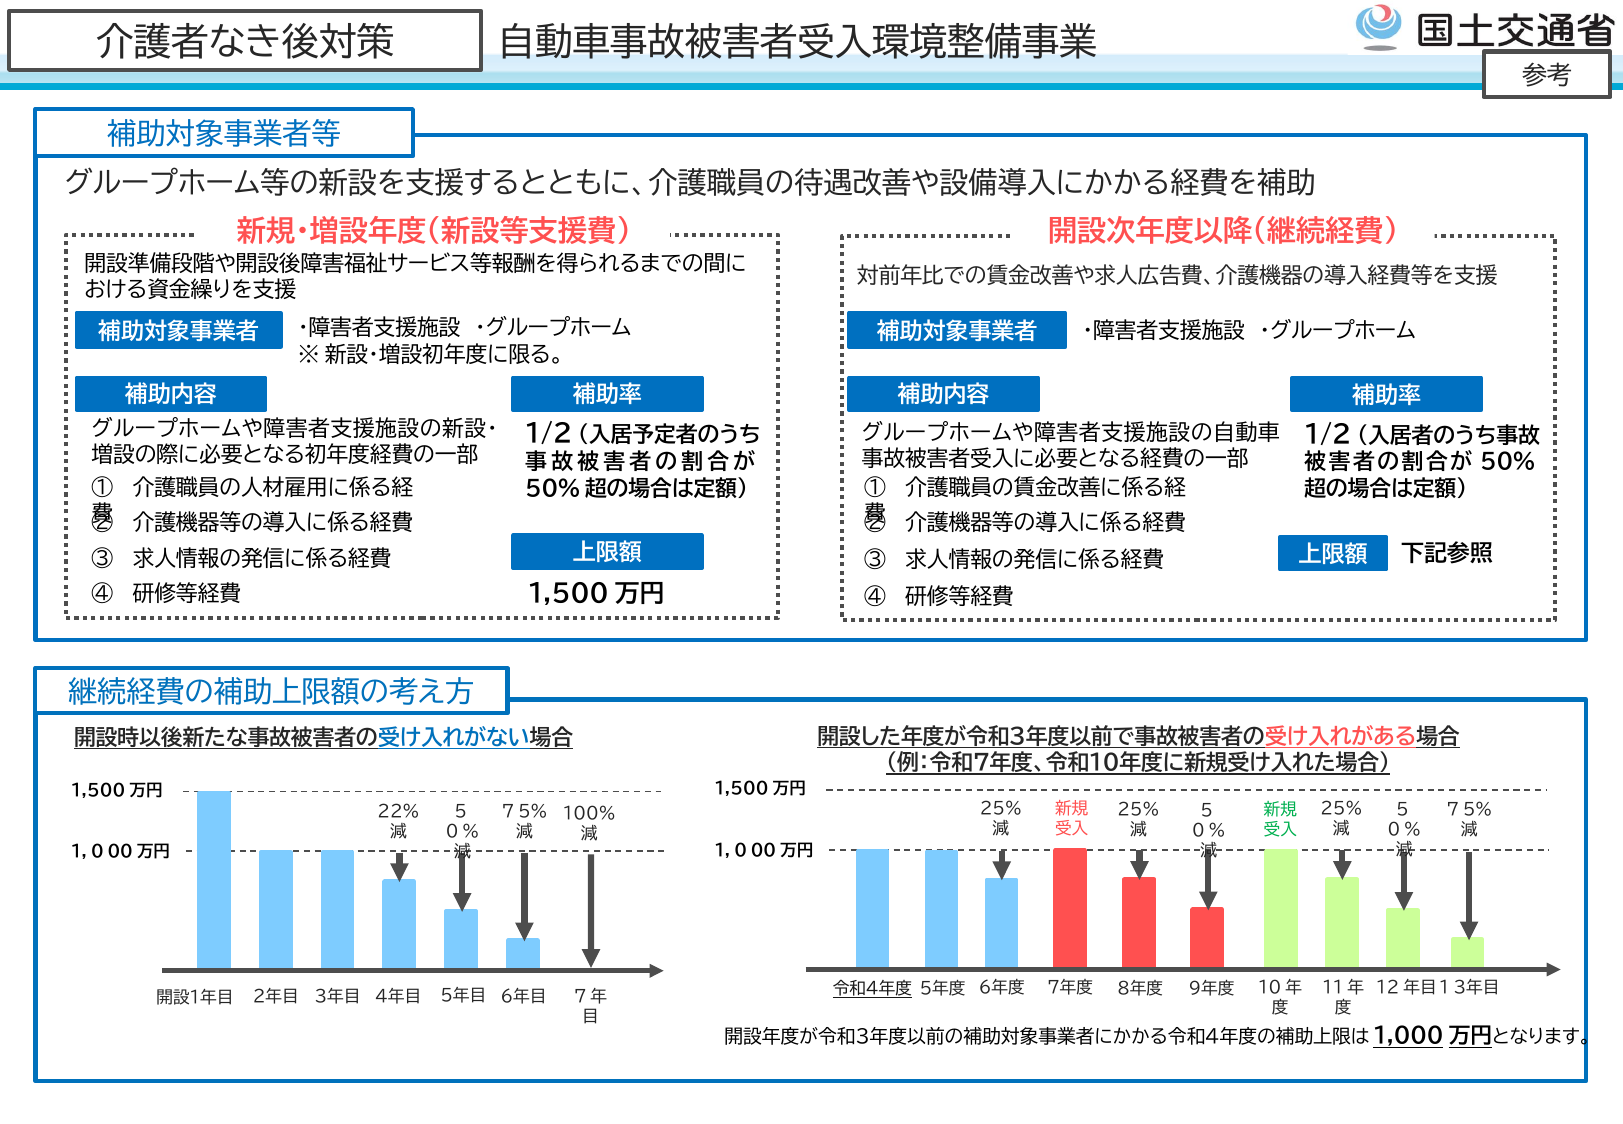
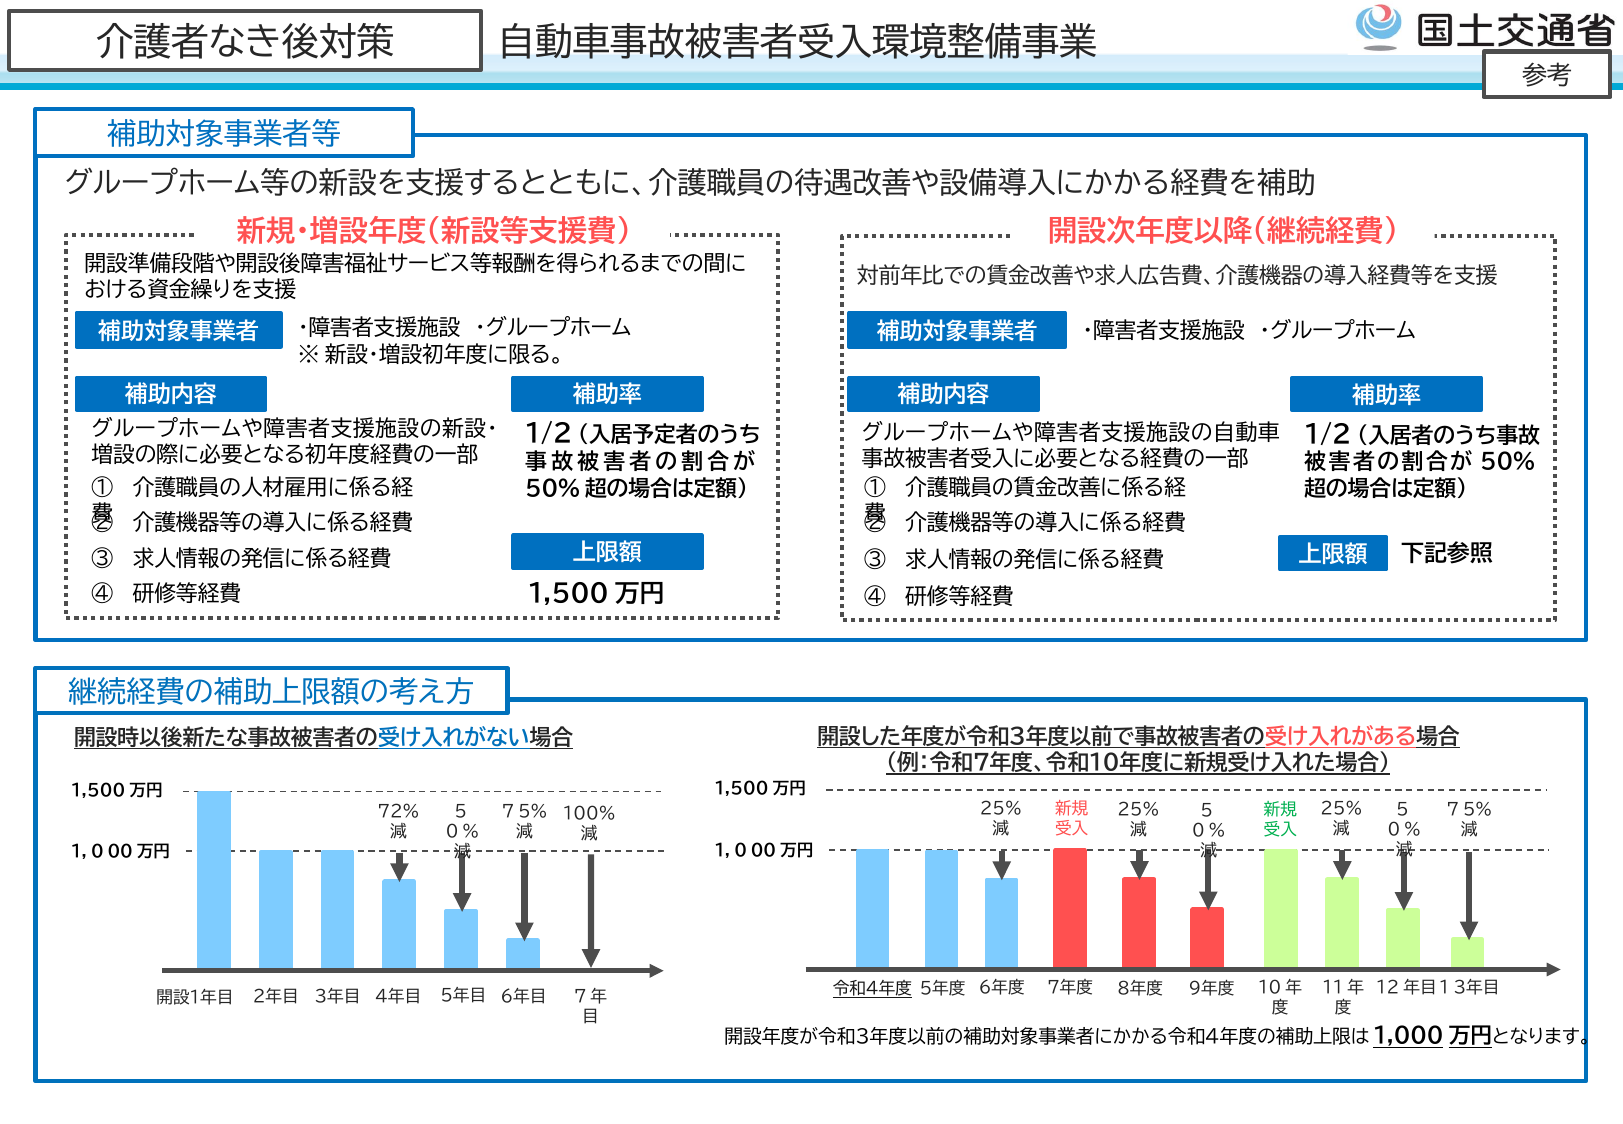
22%: 22% -> 72% (398, 812)
